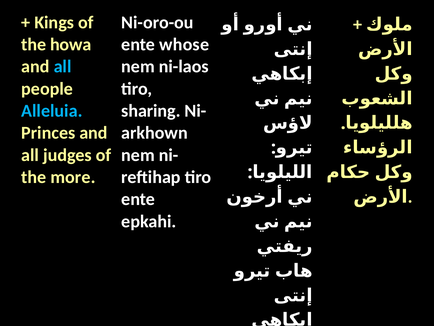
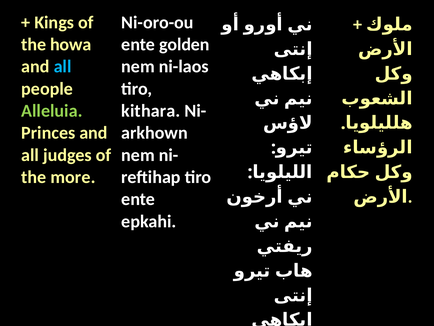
whose: whose -> golden (184, 44)
Alleluia colour: light blue -> light green (52, 111)
sharing: sharing -> kithara (151, 111)
